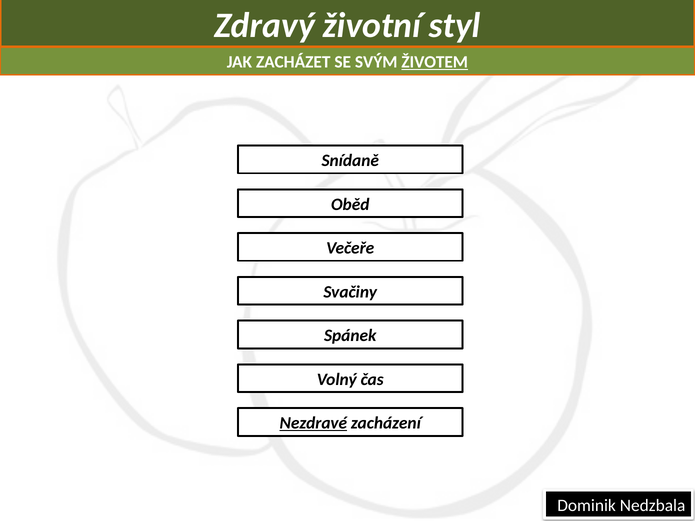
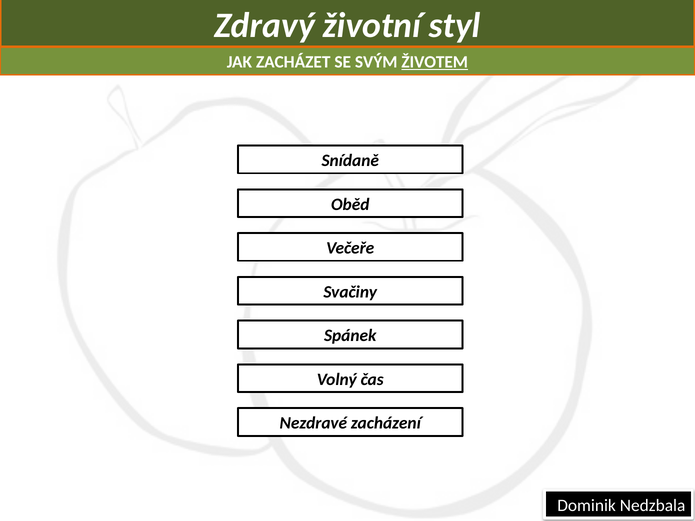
Nezdravé underline: present -> none (313, 423)
